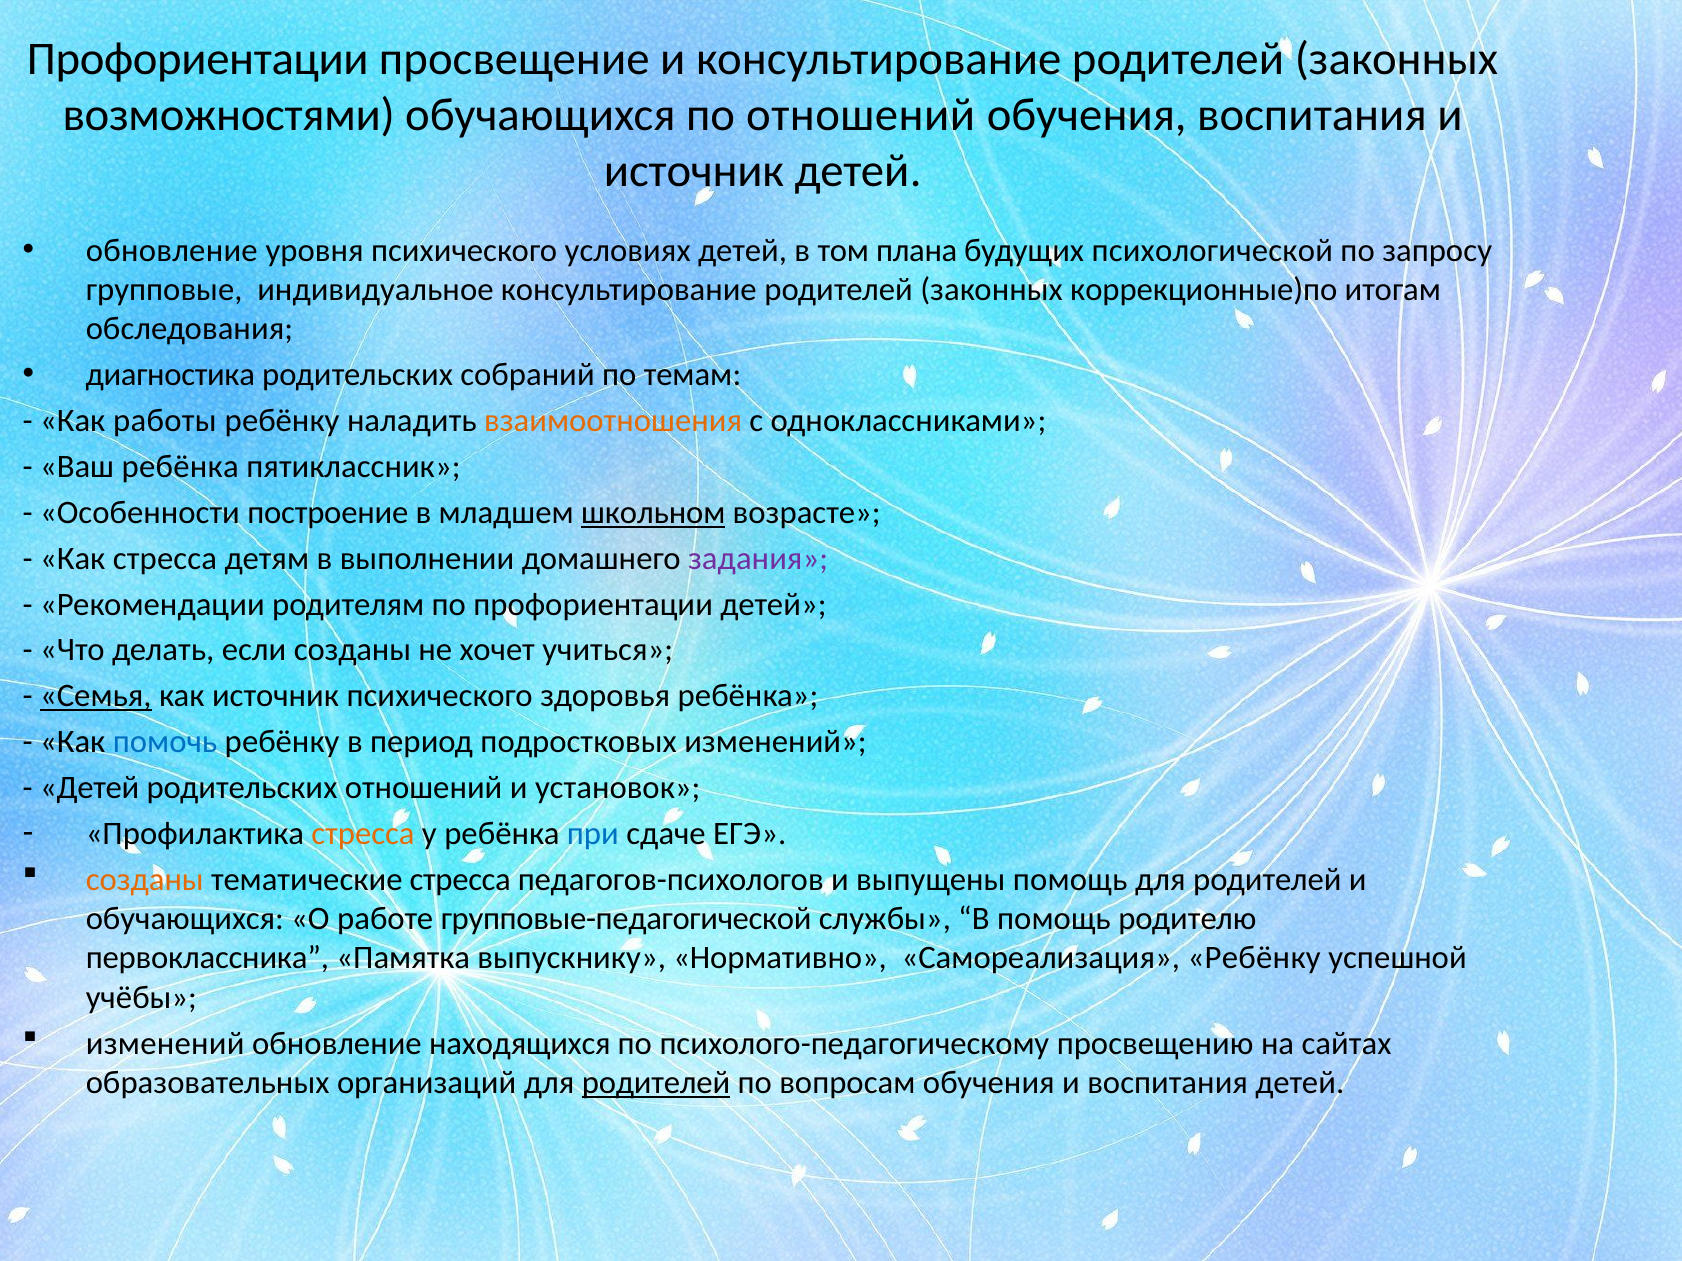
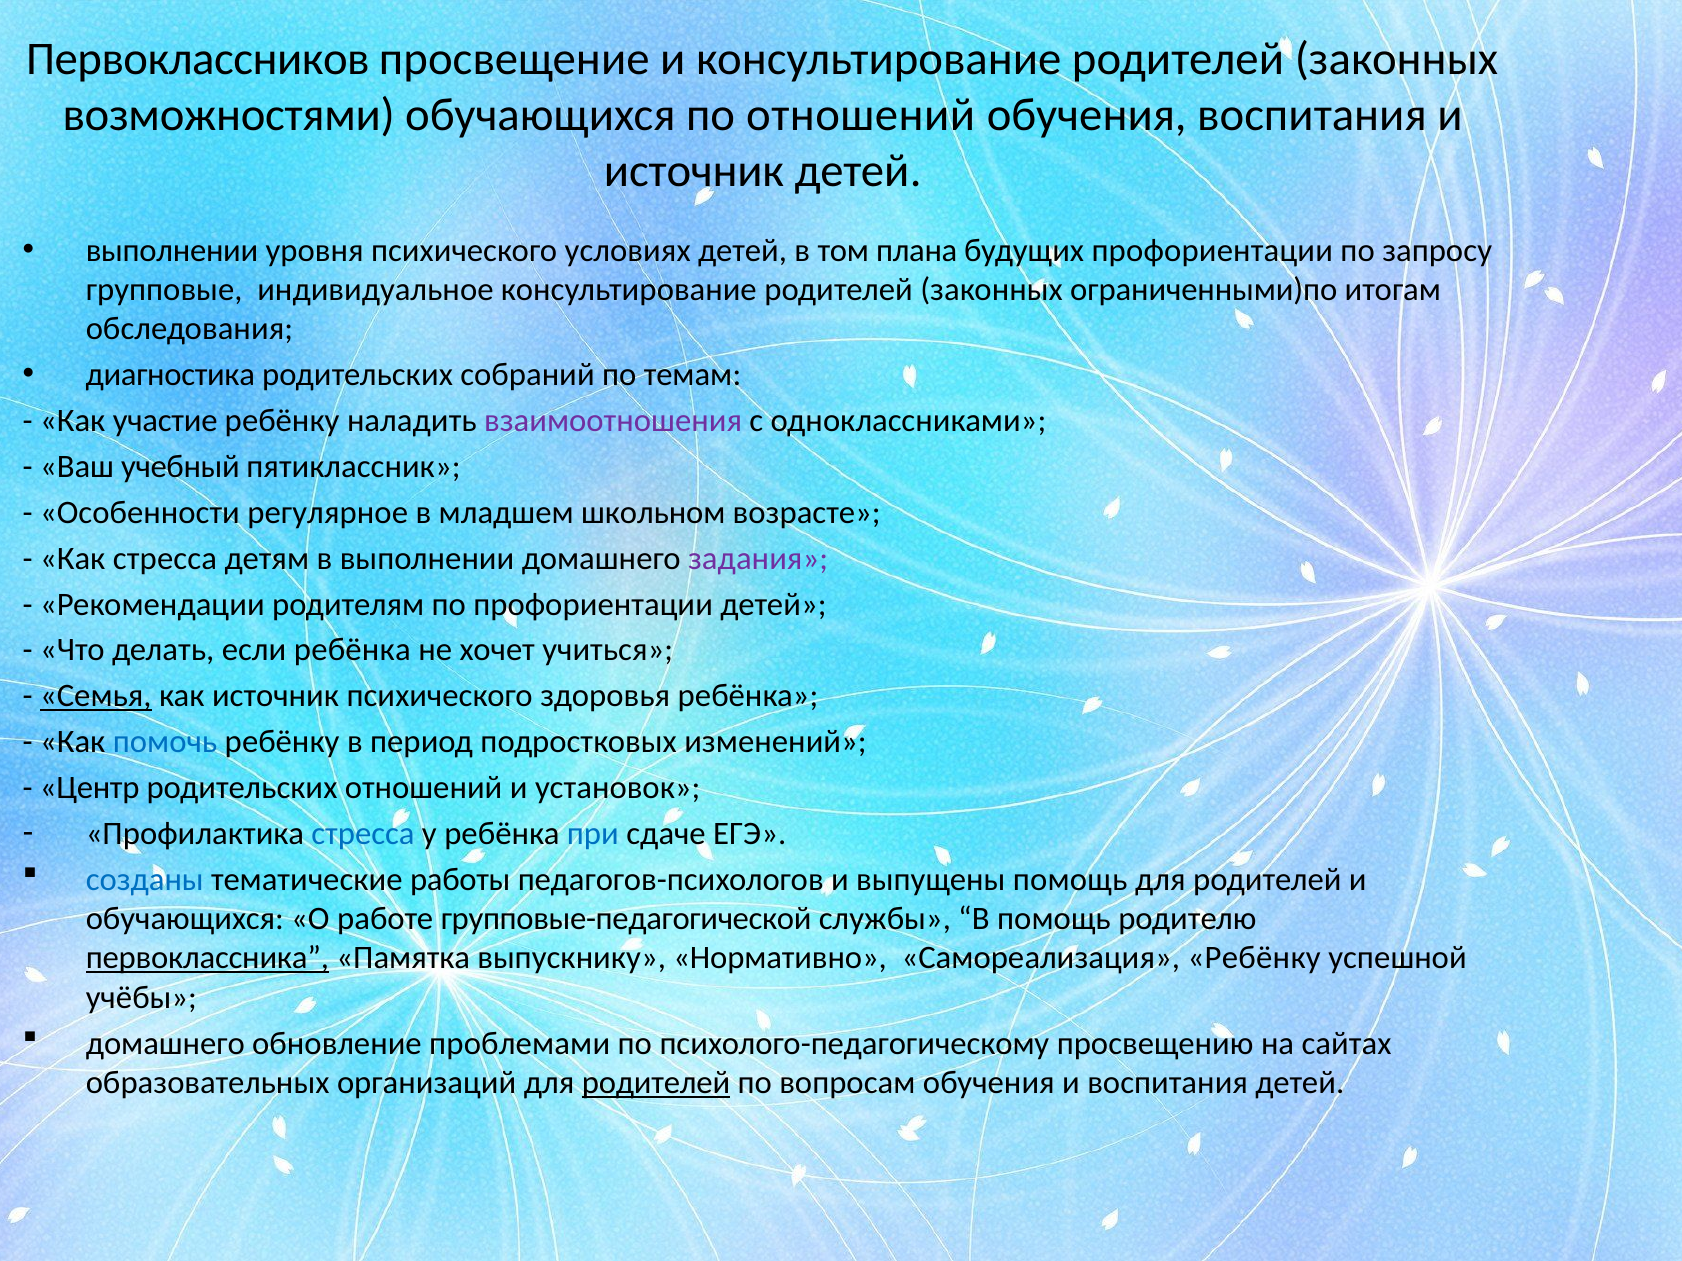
Профориентации: Профориентации -> Первоклассников (198, 59)
обновление: обновление -> выполнении (172, 251)
будущих психологической: психологической -> профориентации (1212, 251)
коррекционные)по: коррекционные)по -> ограниченными)по (1204, 290)
работы: работы -> участие (165, 421)
взаимоотношения colour: orange -> purple (613, 421)
Ваш ребёнка: ребёнка -> учебный (180, 467)
построение: построение -> регулярное (328, 513)
школьном underline: present -> none (653, 513)
если созданы: созданы -> ребёнка (352, 650)
Детей: Детей -> Центр (90, 788)
стресса colour: orange -> blue (363, 834)
созданы colour: orange -> blue (145, 880)
тематические стресса: стресса -> работы (460, 880)
первоклассника underline: none -> present (207, 959)
изменений: изменений -> домашнего (165, 1044)
находящихся: находящихся -> проблемами (520, 1044)
